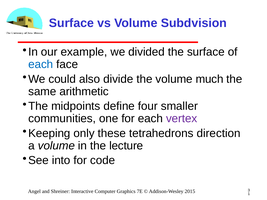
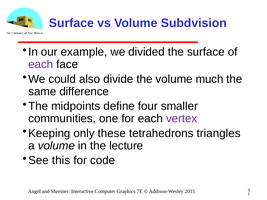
each colour: blue -> purple (41, 64)
arithmetic: arithmetic -> difference (84, 92)
direction: direction -> triangles (219, 133)
into: into -> this (61, 161)
